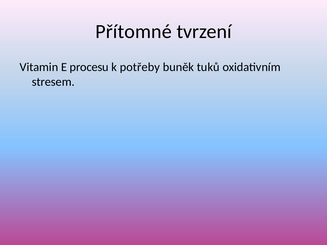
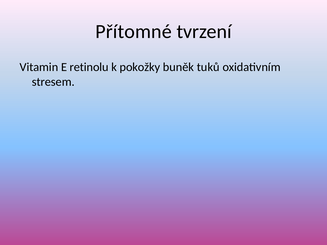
procesu: procesu -> retinolu (89, 67)
potřeby: potřeby -> pokožky (140, 67)
